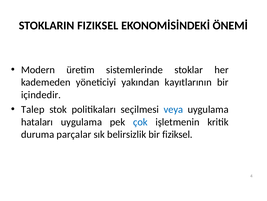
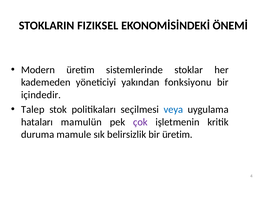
kayıtlarının: kayıtlarının -> fonksiyonu (188, 82)
hataları uygulama: uygulama -> mamulün (81, 122)
çok colour: blue -> purple (140, 122)
parçalar: parçalar -> mamule (74, 134)
bir fiziksel: fiziksel -> üretim (177, 134)
